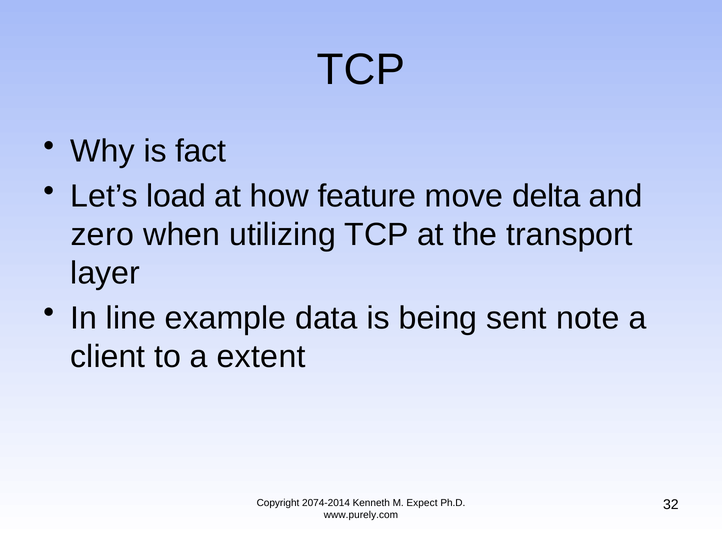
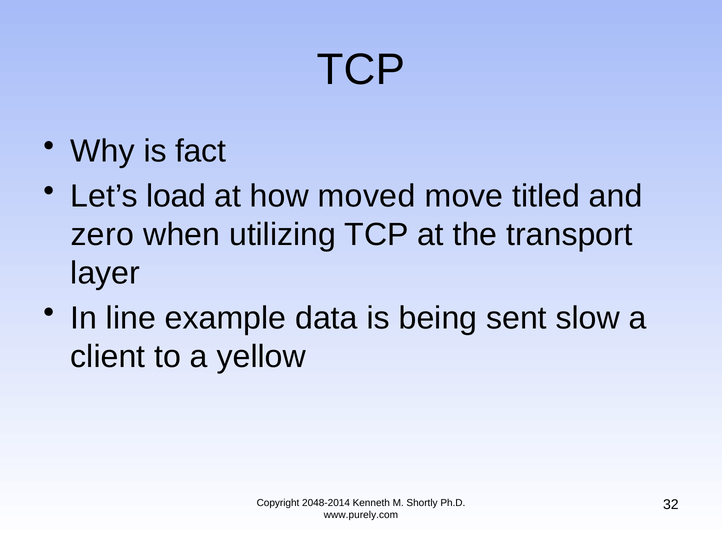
feature: feature -> moved (367, 196)
delta: delta -> titled (546, 196)
note: note -> slow (588, 318)
extent: extent -> yellow (261, 357)
2074-2014: 2074-2014 -> 2048-2014 (326, 503)
Expect: Expect -> Shortly (422, 503)
